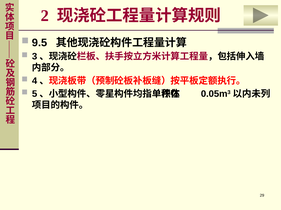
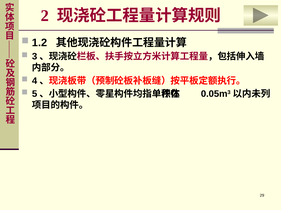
9.5: 9.5 -> 1.2 (40, 43)
